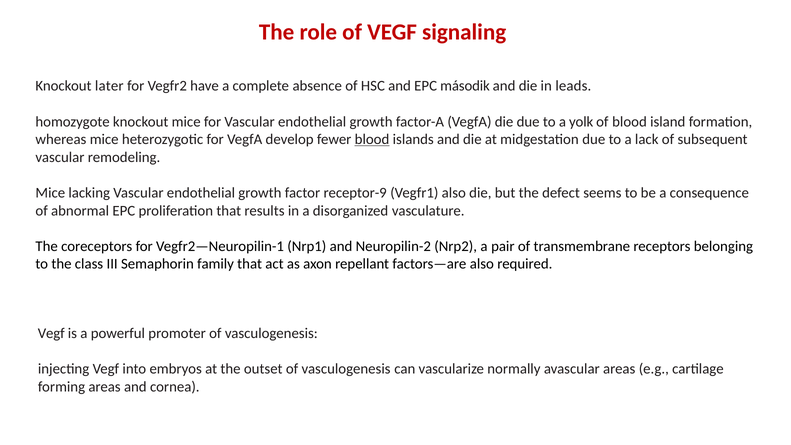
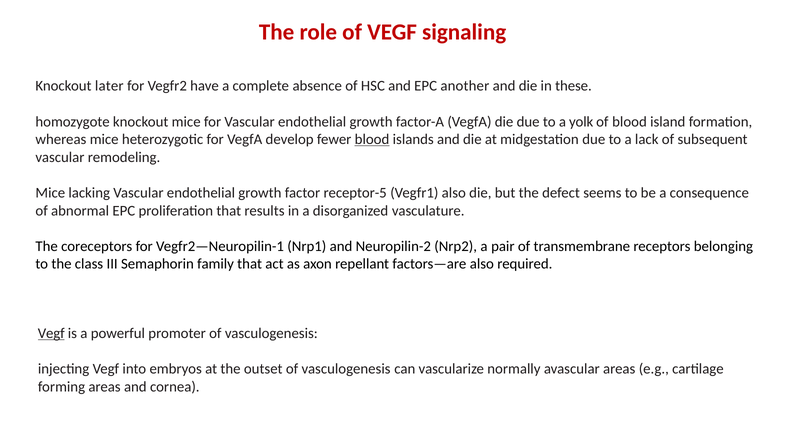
második: második -> another (465, 86)
leads: leads -> these (573, 86)
receptor-9: receptor-9 -> receptor-5 (355, 193)
Vegf underline: none -> present (51, 333)
